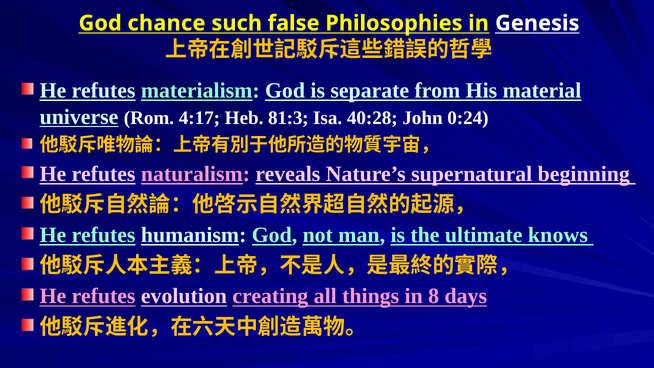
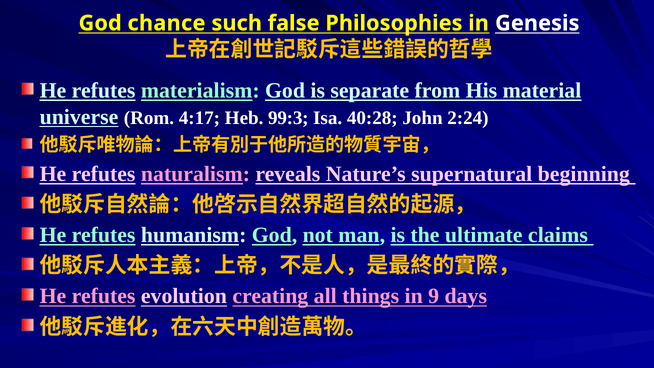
81:3: 81:3 -> 99:3 (288, 118)
0:24: 0:24 -> 2:24 (468, 118)
knows: knows -> claims (558, 235)
8: 8 -> 9 (434, 296)
